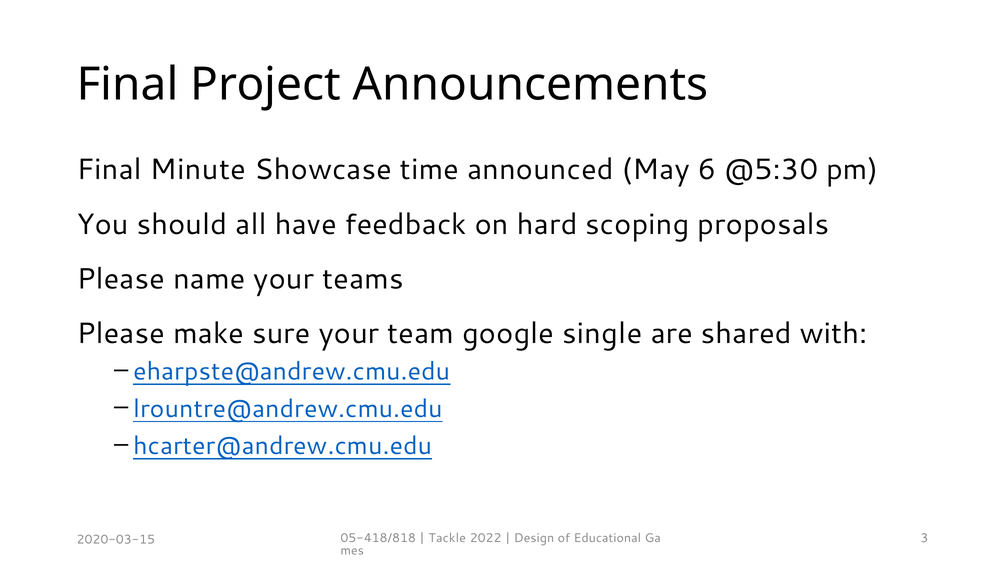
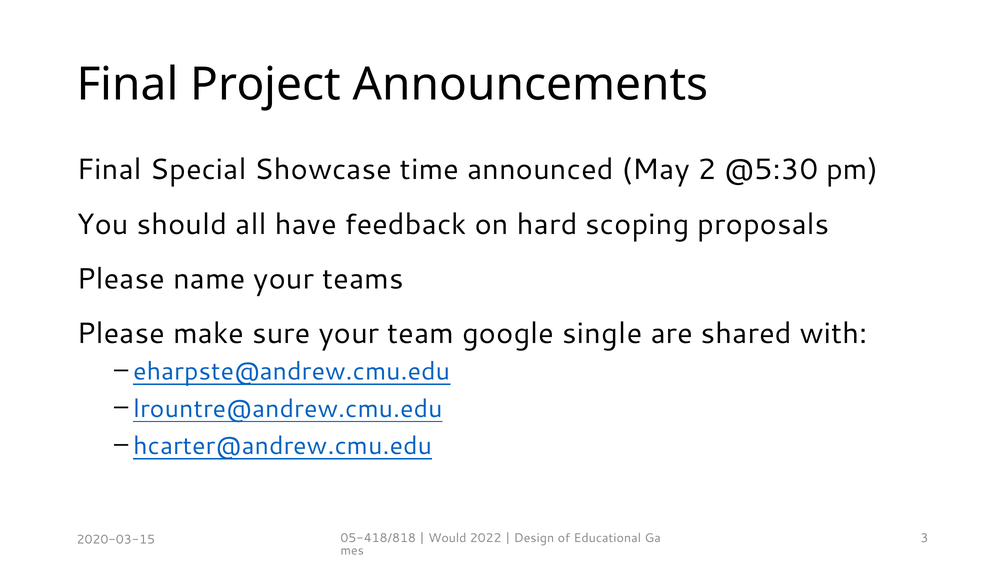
Minute: Minute -> Special (198, 170)
6: 6 -> 2 (707, 170)
Tackle: Tackle -> Would (447, 539)
